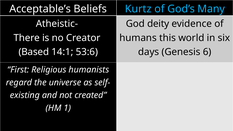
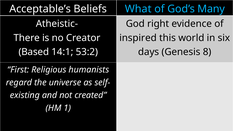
Kurtz: Kurtz -> What (138, 9)
deity: deity -> right (158, 24)
humans: humans -> inspired (138, 38)
53:6: 53:6 -> 53:2 (87, 52)
6: 6 -> 8 (207, 52)
